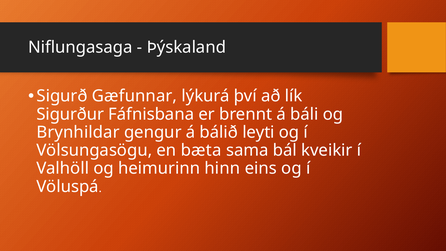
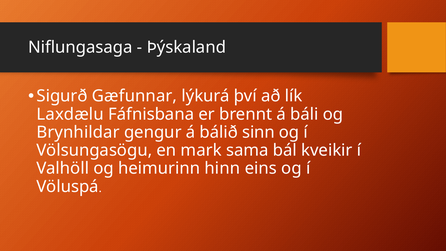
Sigurður: Sigurður -> Laxdælu (70, 114)
leyti: leyti -> sinn (259, 132)
bæta: bæta -> mark (201, 150)
